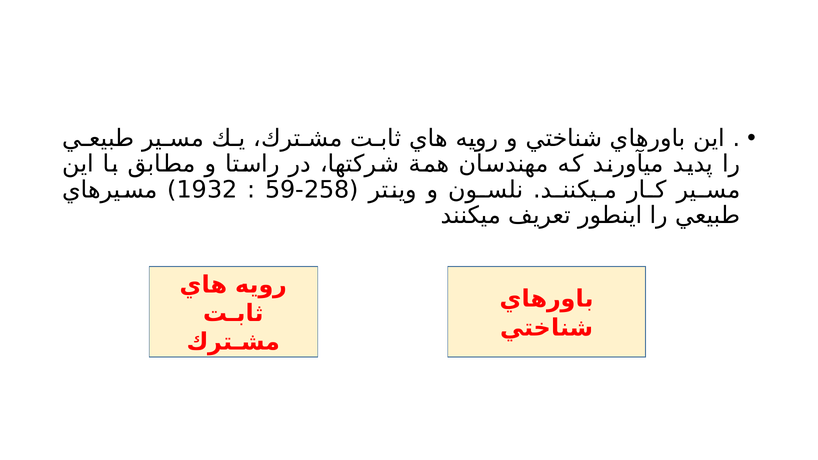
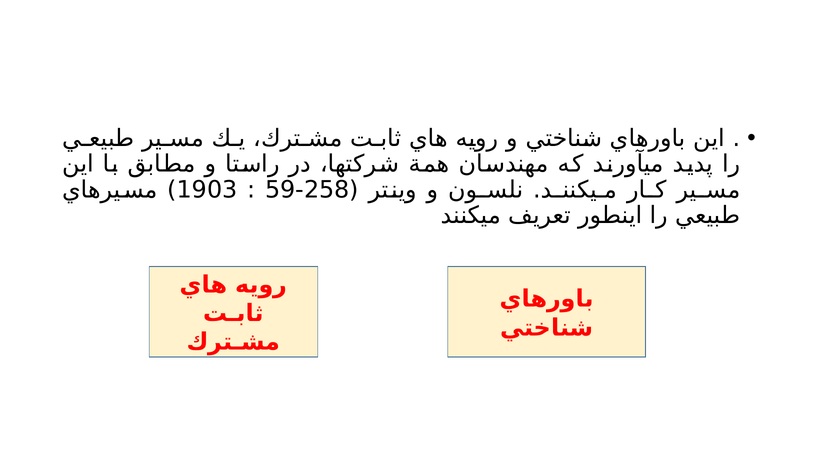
1932: 1932 -> 1903 (207, 190)
